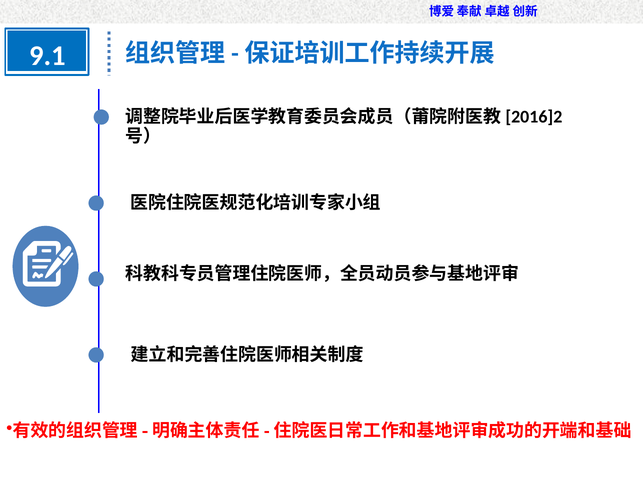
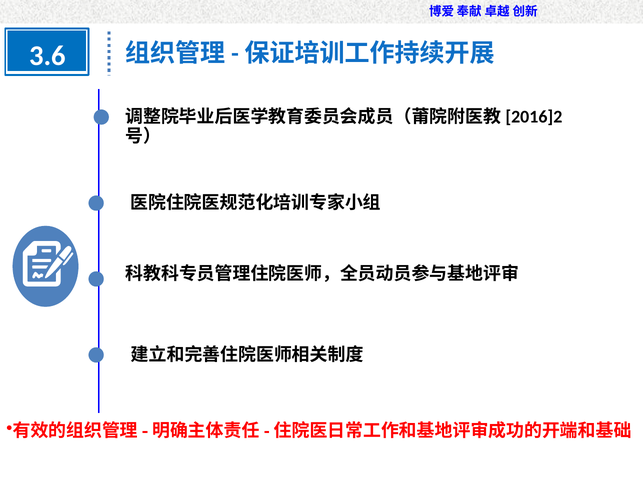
9.1: 9.1 -> 3.6 (47, 56)
